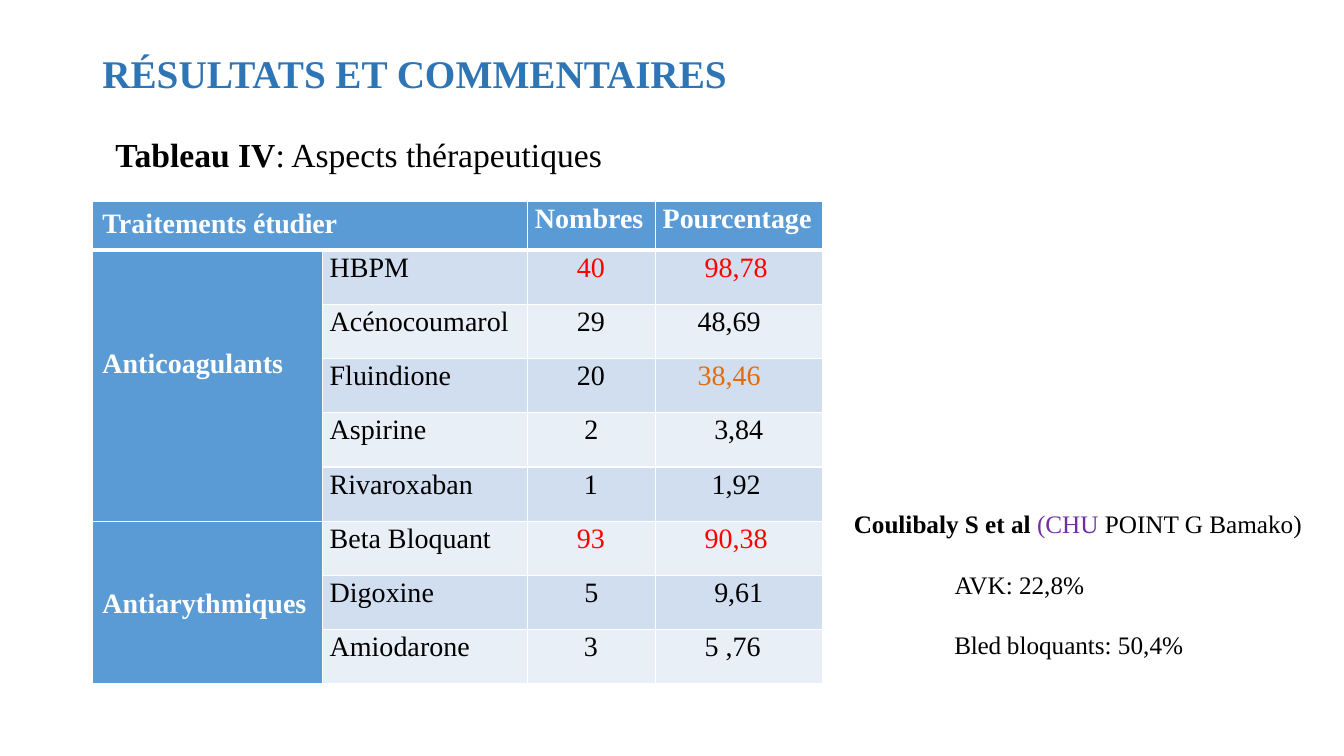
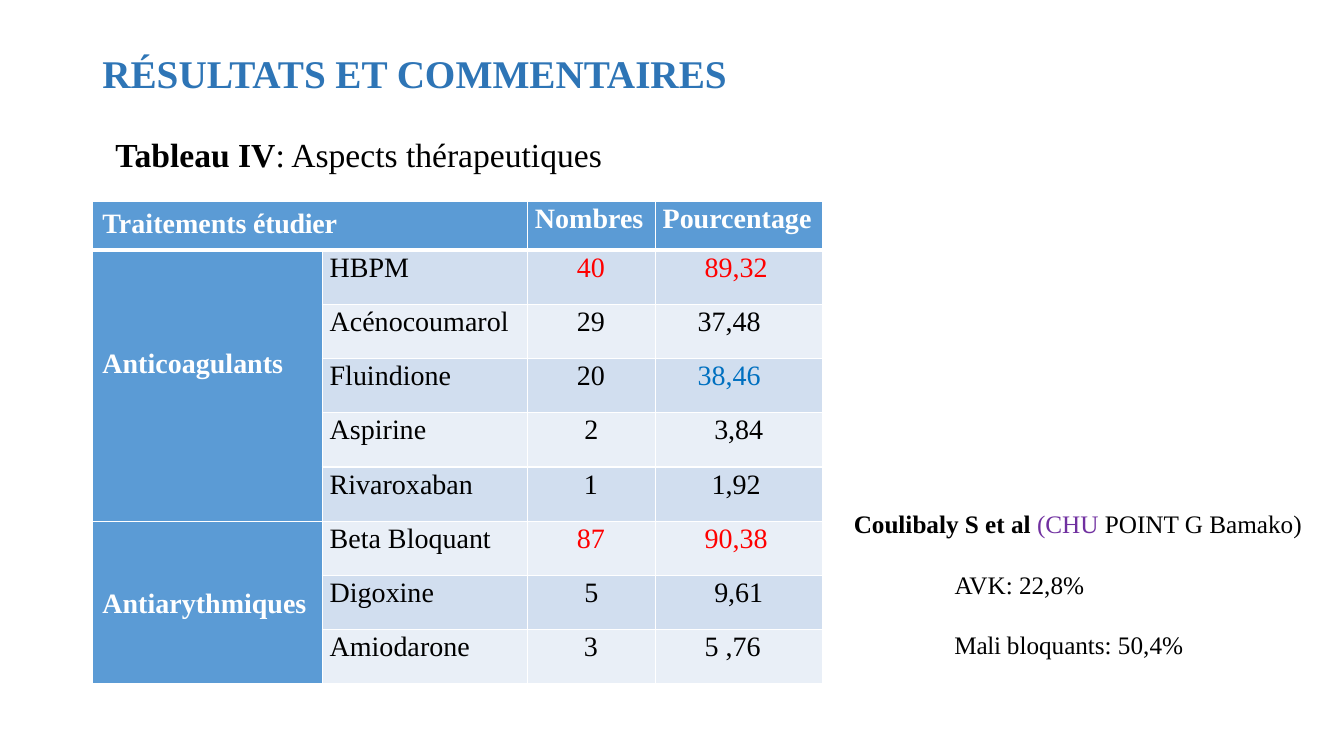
98,78: 98,78 -> 89,32 (736, 268)
48,69: 48,69 -> 37,48 (729, 322)
38,46 colour: orange -> blue (729, 377)
93: 93 -> 87 (591, 539)
Bled: Bled -> Mali (978, 646)
